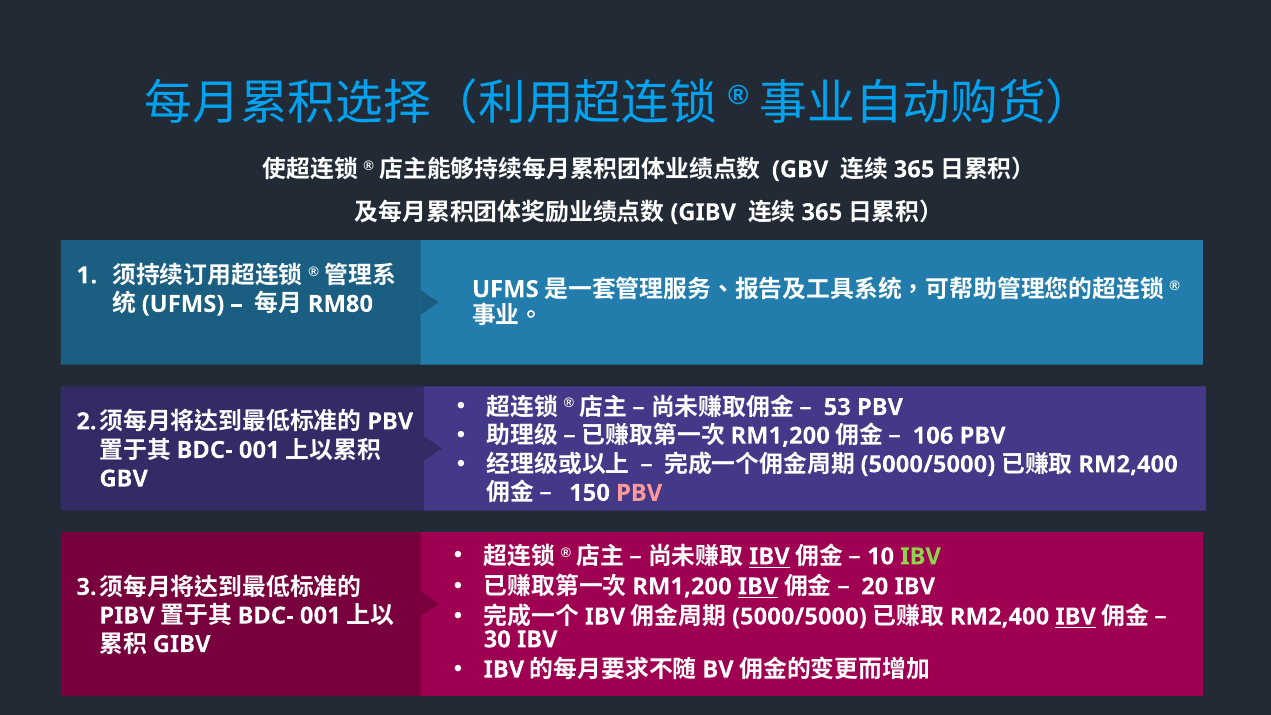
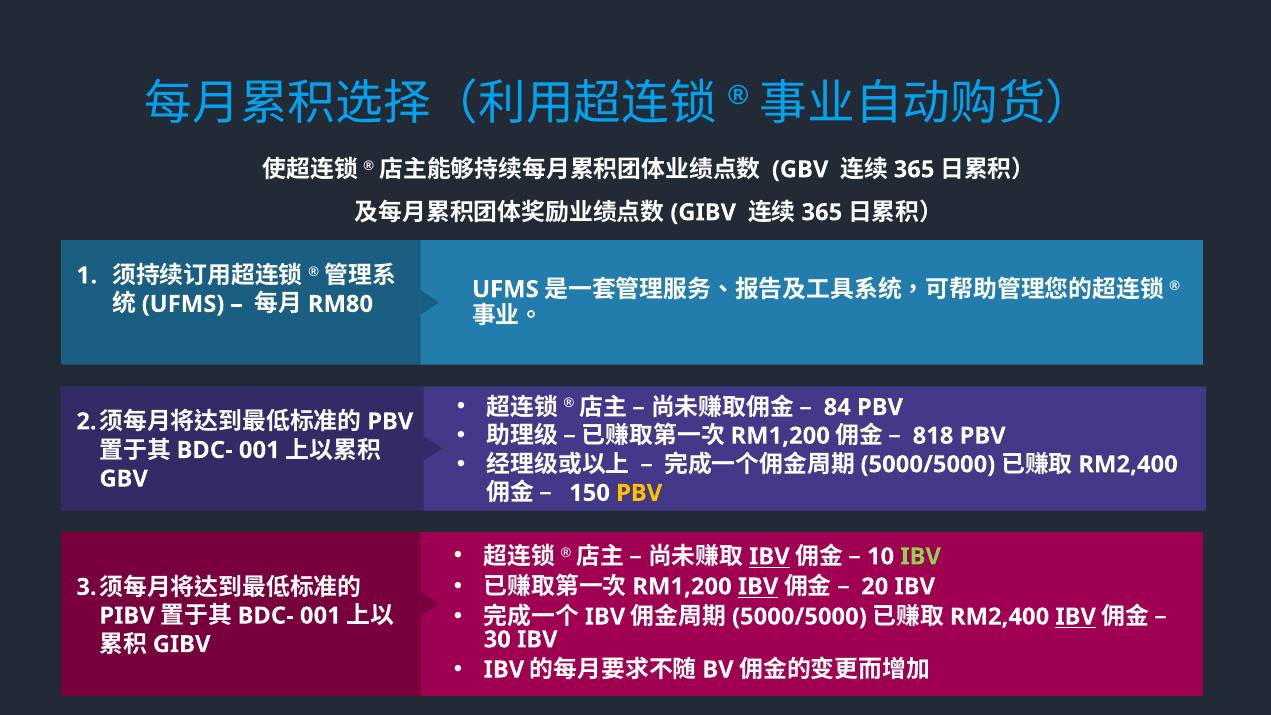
53: 53 -> 84 (837, 407)
106: 106 -> 818 (933, 436)
PBV colour: pink -> yellow (639, 493)
